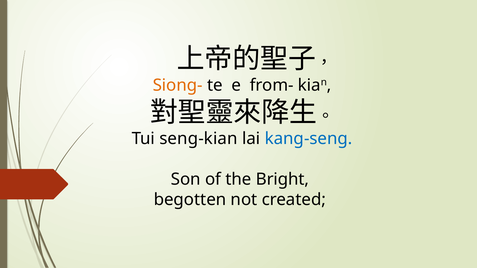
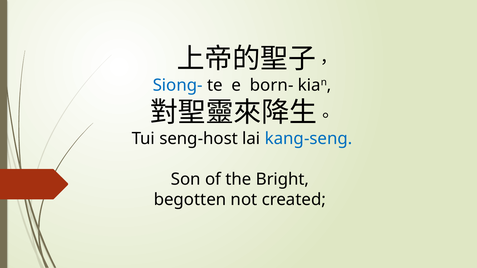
Siong- colour: orange -> blue (178, 85)
from-: from- -> born- (272, 85)
seng-kian: seng-kian -> seng-host (199, 139)
